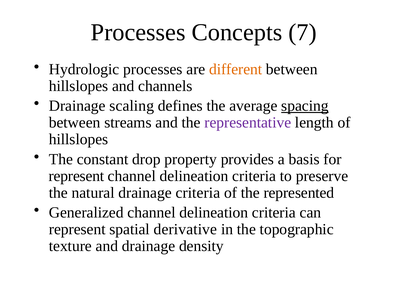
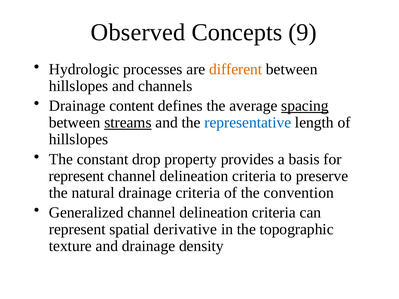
Processes: Processes -> Observed (138, 32)
7: 7 -> 9 (303, 32)
scaling: scaling -> content (132, 106)
streams underline: none -> present (128, 123)
representative colour: purple -> blue (248, 123)
represented: represented -> convention (299, 193)
